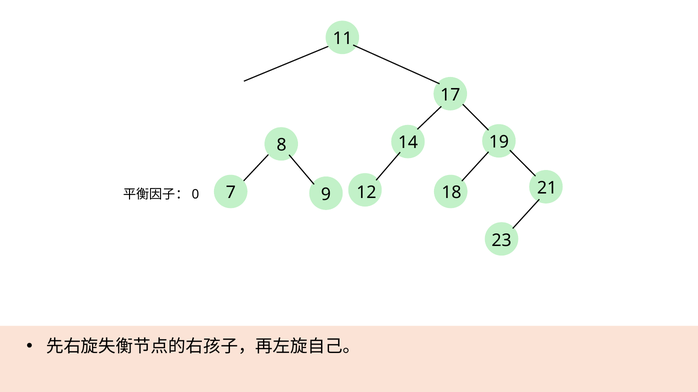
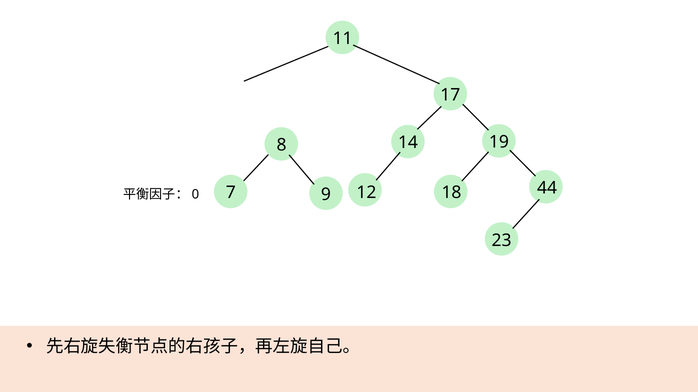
21: 21 -> 44 (547, 188)
